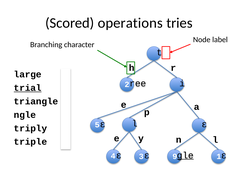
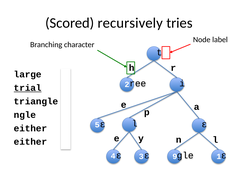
operations: operations -> recursively (130, 23)
triply: triply -> either (30, 129)
triple: triple -> either (30, 142)
gle underline: present -> none (185, 156)
